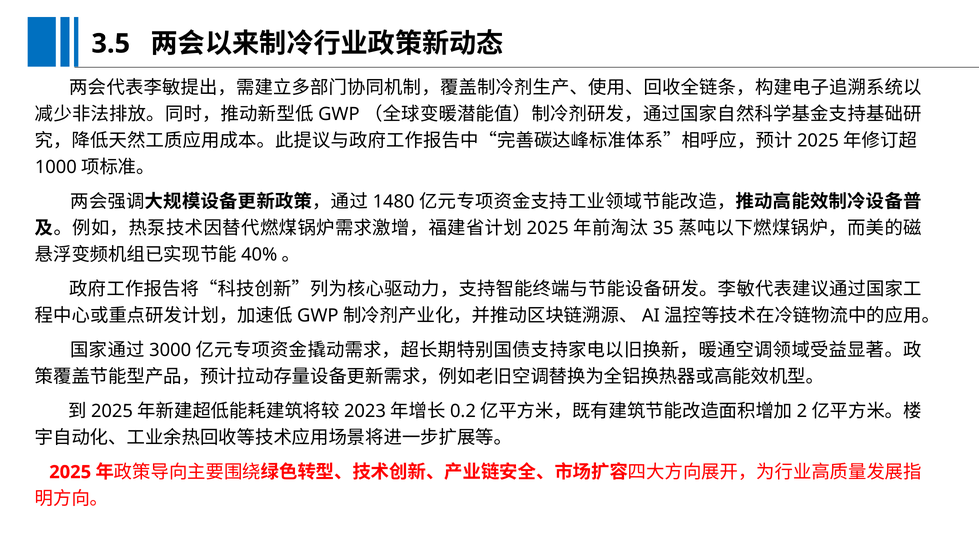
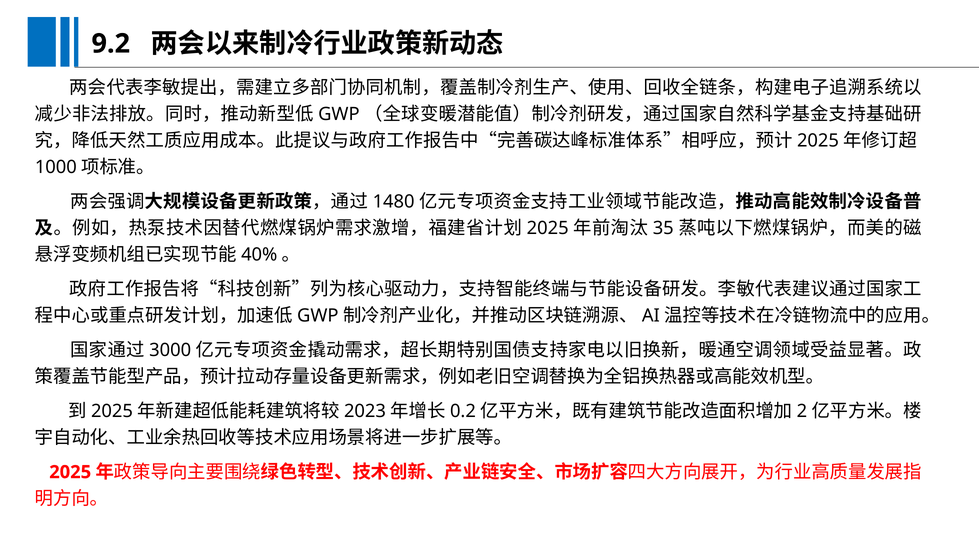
3.5: 3.5 -> 9.2 (111, 44)
